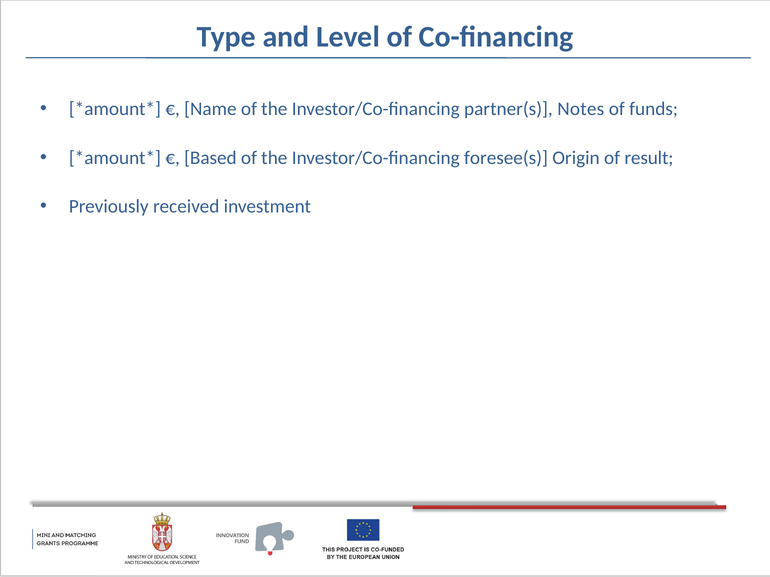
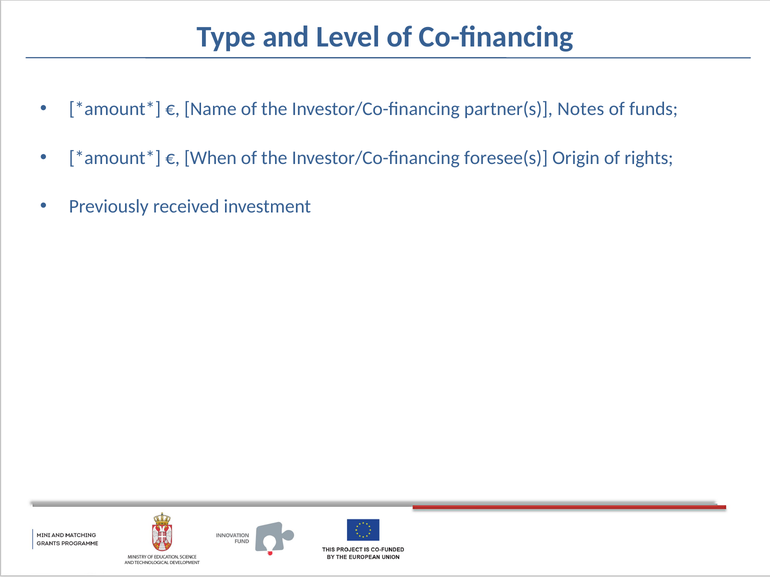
Based: Based -> When (210, 158)
result: result -> rights (649, 158)
